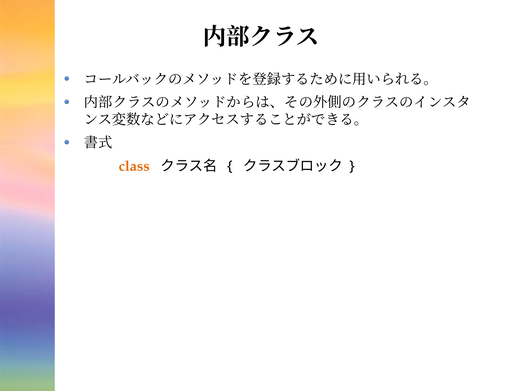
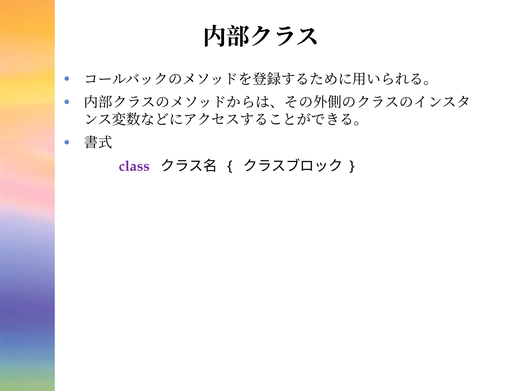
class colour: orange -> purple (134, 166)
